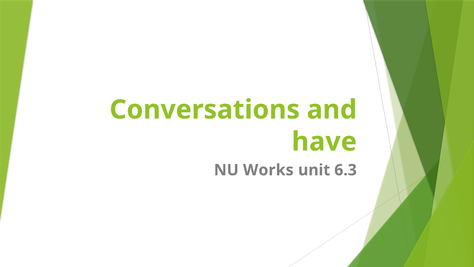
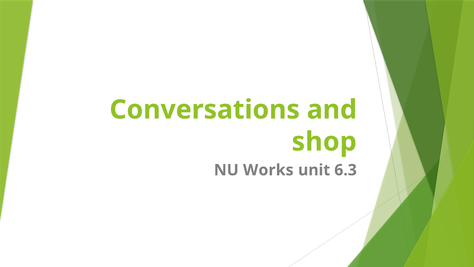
have: have -> shop (324, 142)
